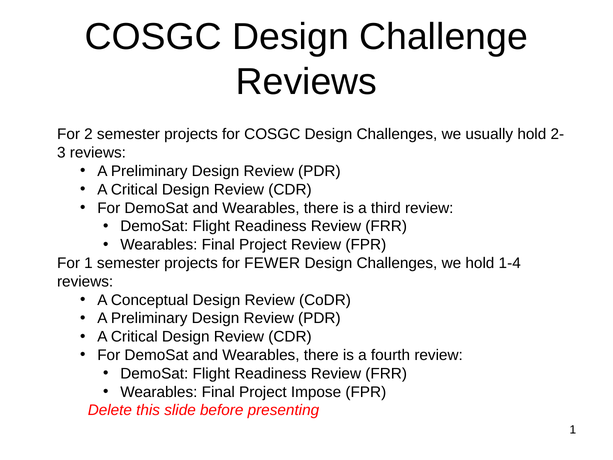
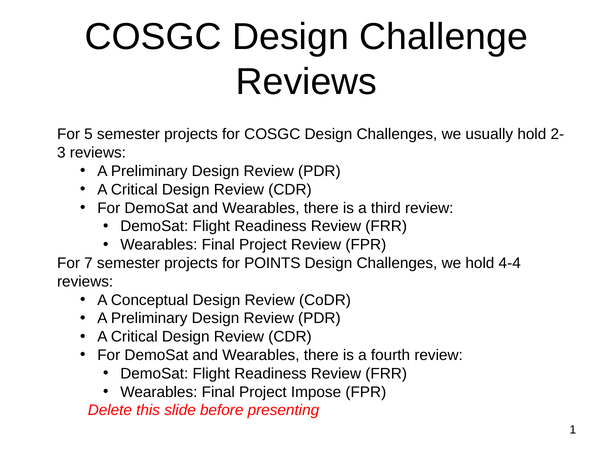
2: 2 -> 5 (89, 134)
For 1: 1 -> 7 (89, 263)
FEWER: FEWER -> POINTS (272, 263)
1-4: 1-4 -> 4-4 (510, 263)
